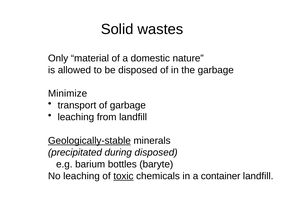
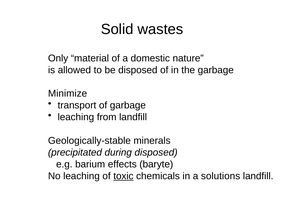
Geologically-stable underline: present -> none (89, 140)
bottles: bottles -> effects (122, 164)
container: container -> solutions (221, 176)
